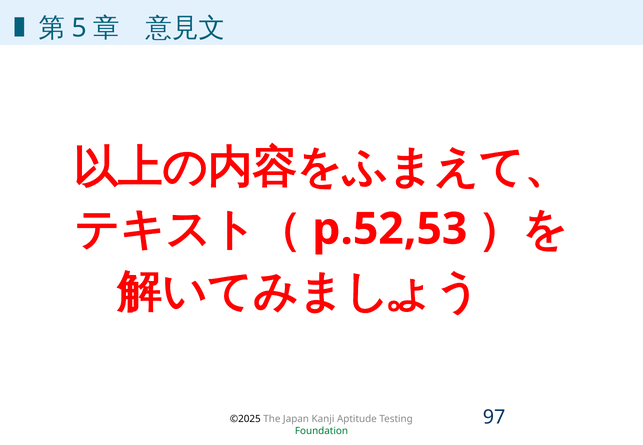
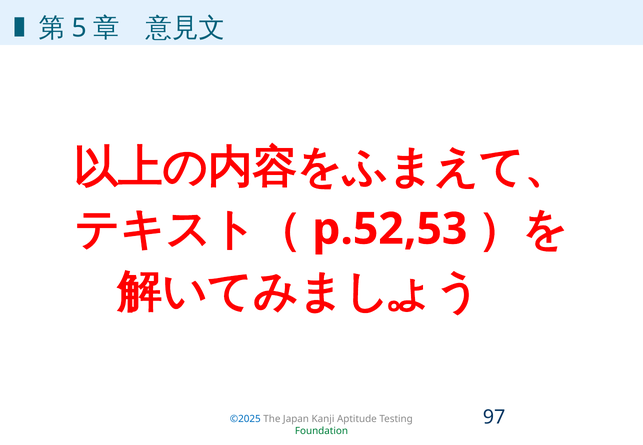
©2025 colour: black -> blue (245, 419)
